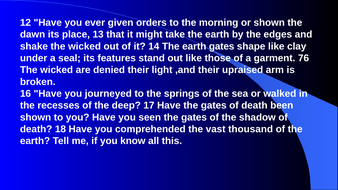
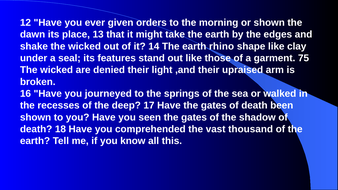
earth gates: gates -> rhino (222, 46)
76: 76 -> 75 (304, 58)
